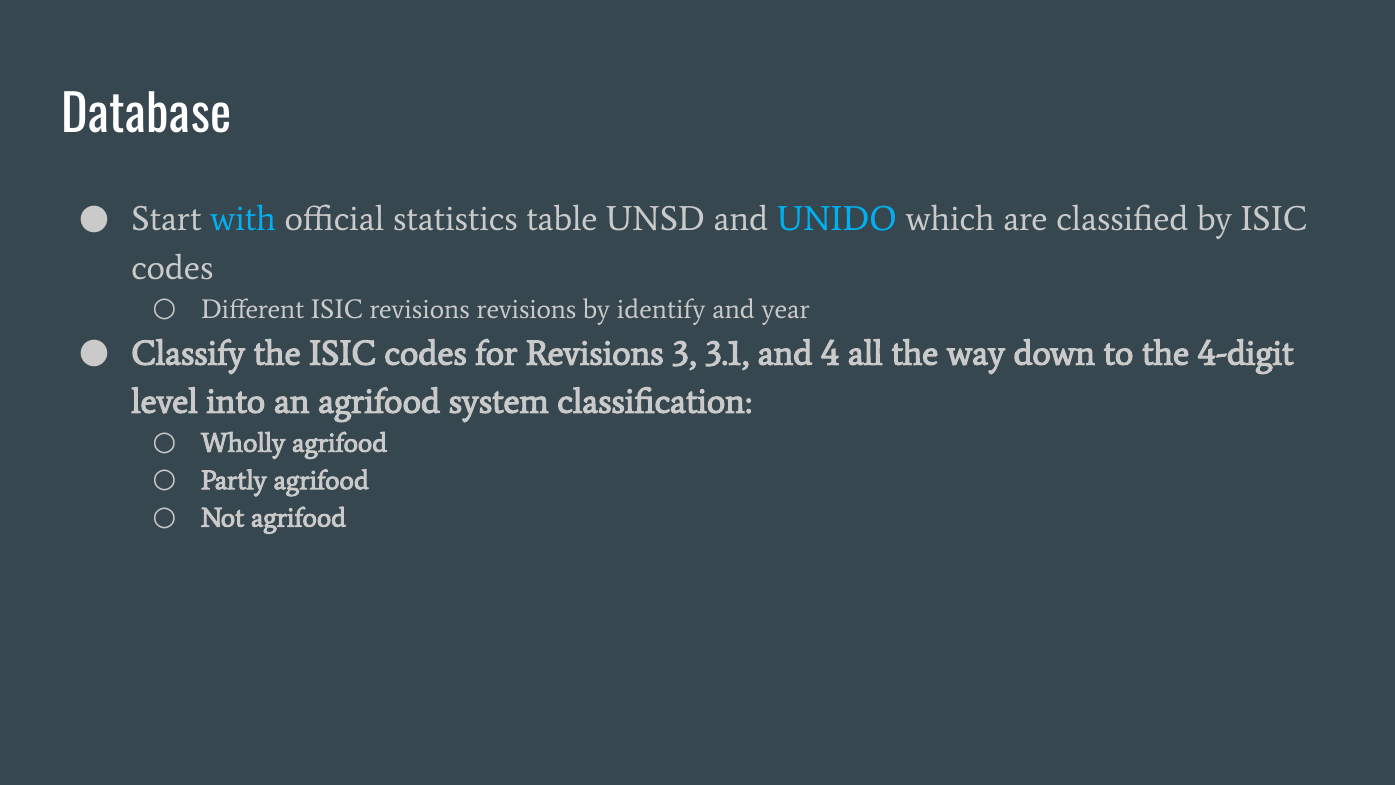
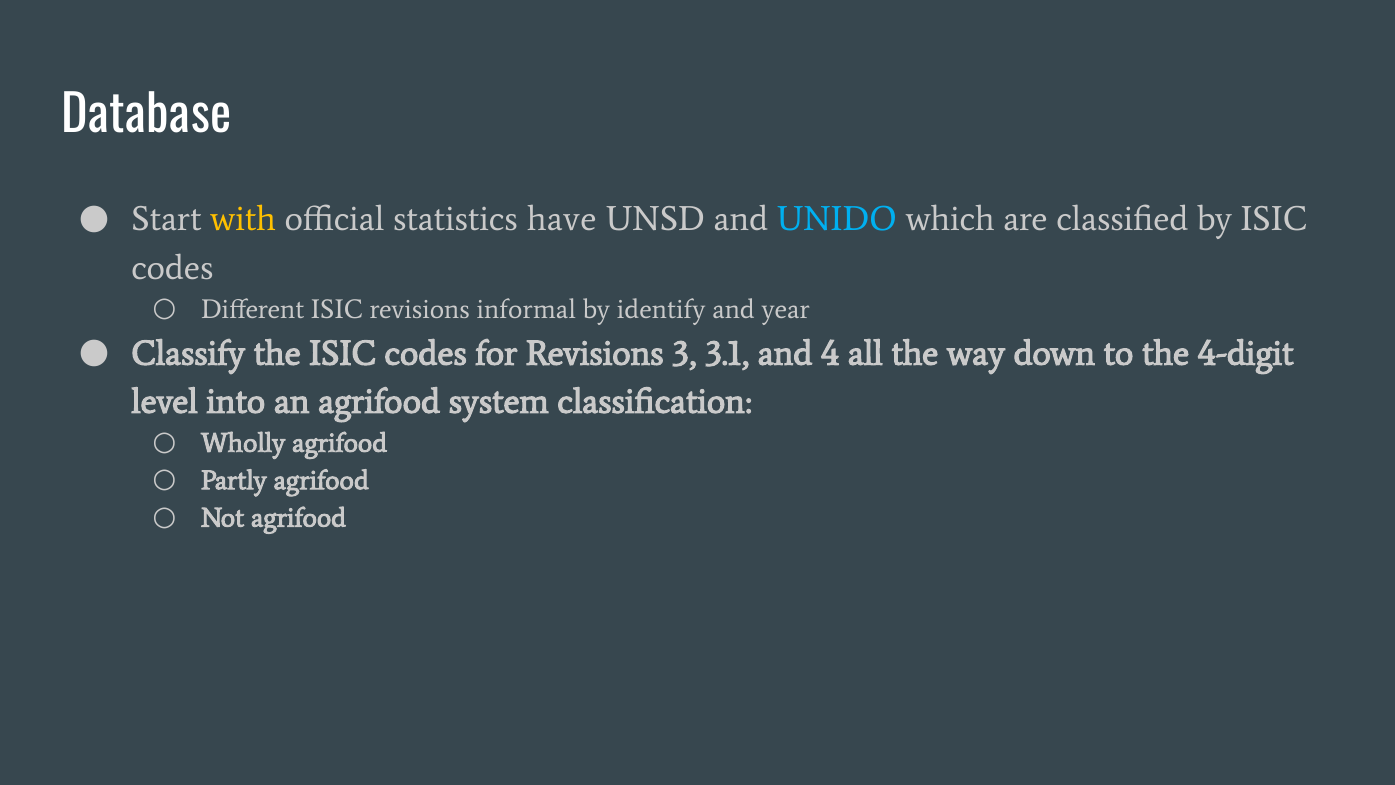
with colour: light blue -> yellow (243, 219)
table: table -> have (562, 219)
revisions revisions: revisions -> informal (526, 309)
